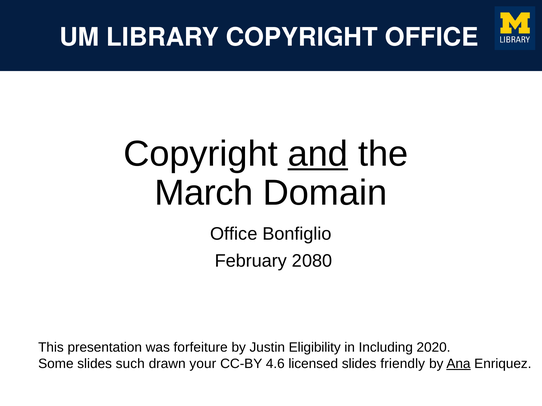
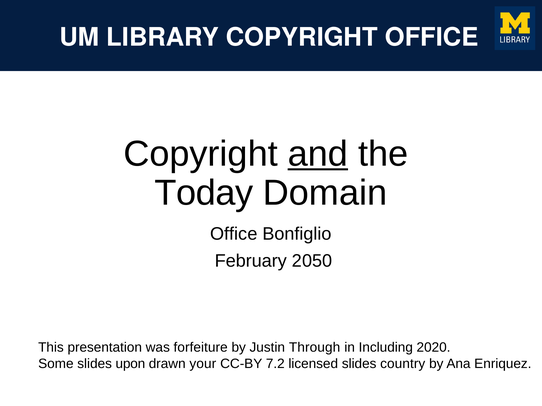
March: March -> Today (204, 193)
2080: 2080 -> 2050 (312, 261)
Eligibility: Eligibility -> Through (315, 348)
such: such -> upon (130, 364)
4.6: 4.6 -> 7.2 (275, 364)
friendly: friendly -> country (403, 364)
Ana underline: present -> none (458, 364)
